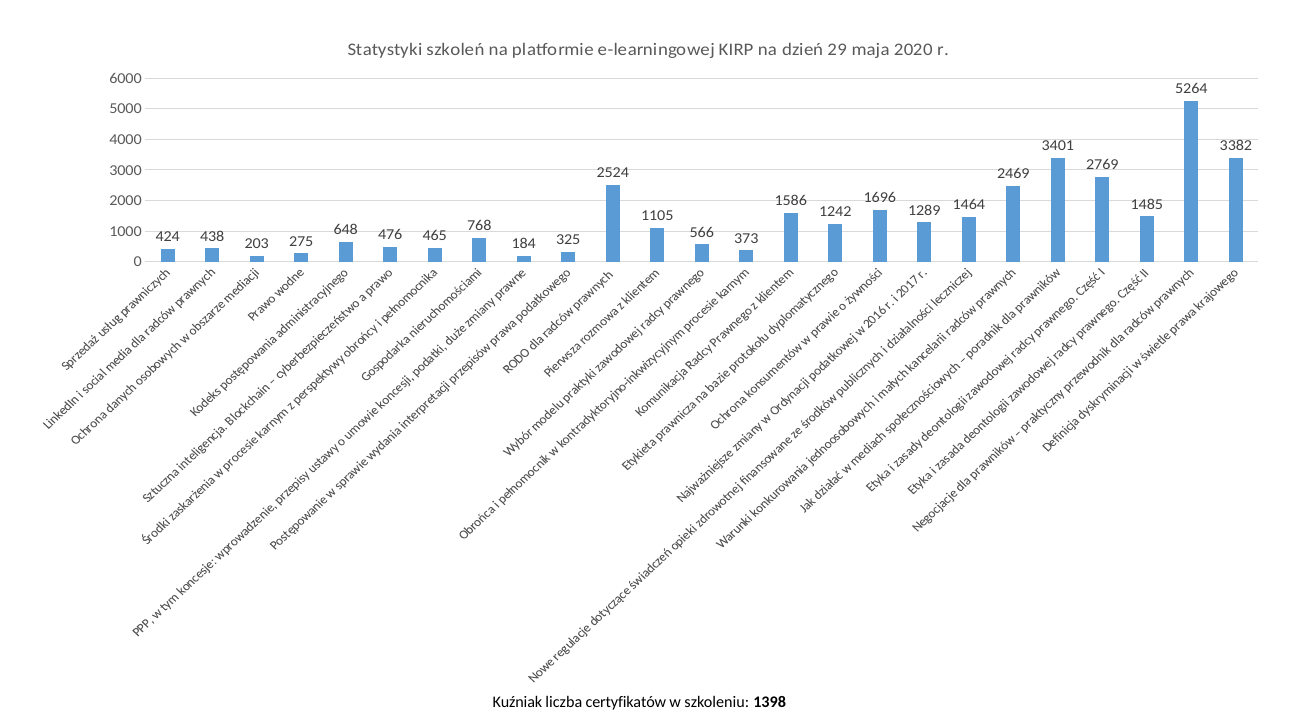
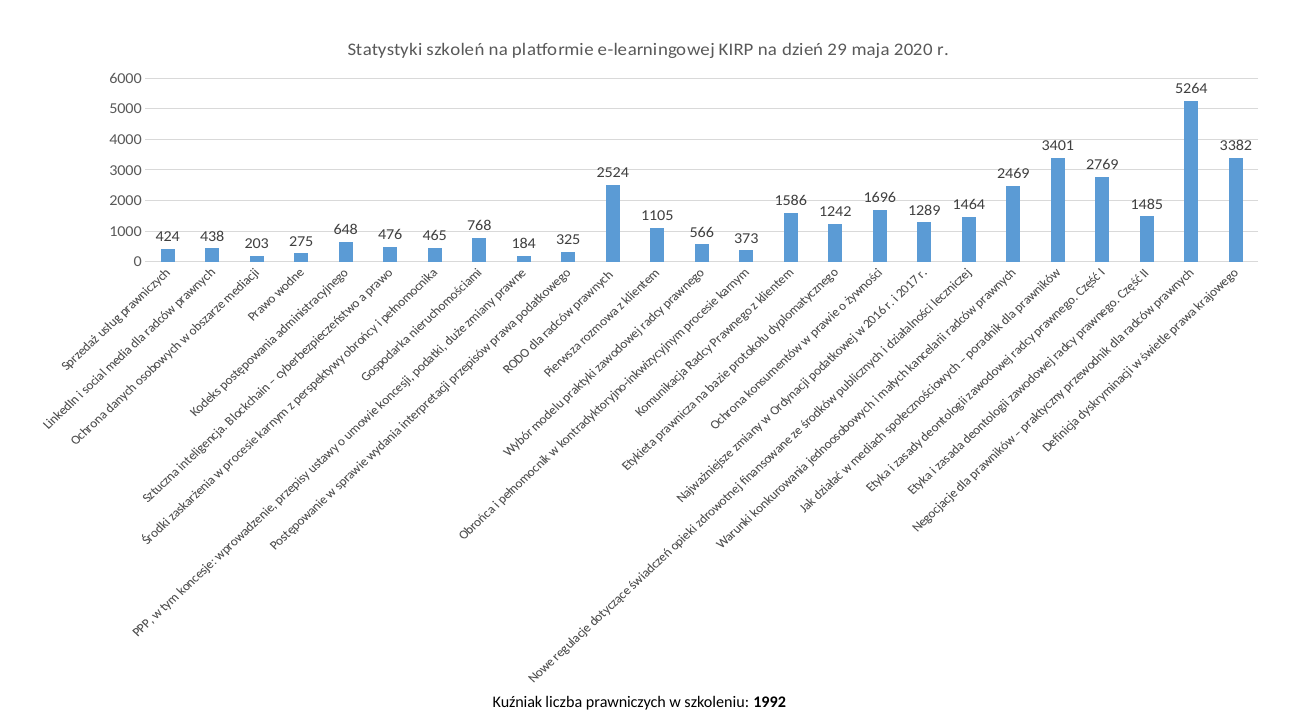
certyfikatów: certyfikatów -> prawniczych (626, 703)
1398: 1398 -> 1992 (770, 703)
